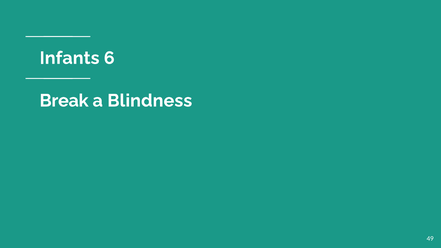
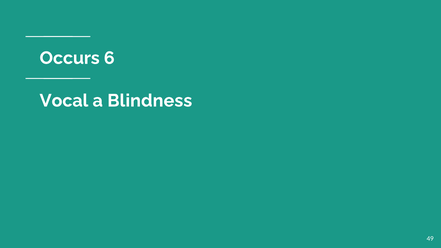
Infants: Infants -> Occurs (70, 58)
Break: Break -> Vocal (64, 101)
